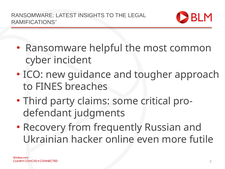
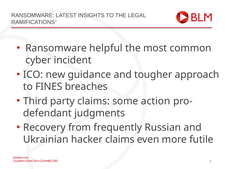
critical: critical -> action (156, 101)
hacker online: online -> claims (120, 139)
